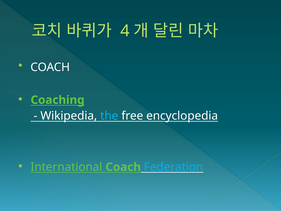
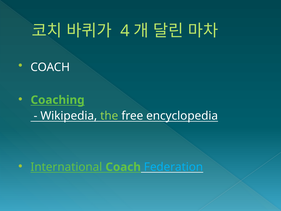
the colour: light blue -> light green (109, 116)
